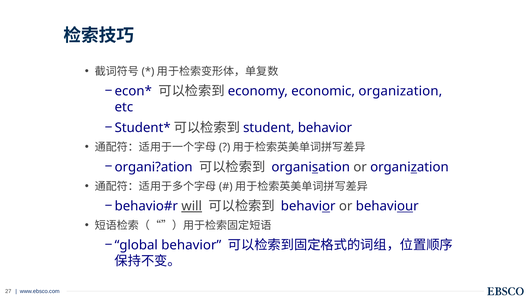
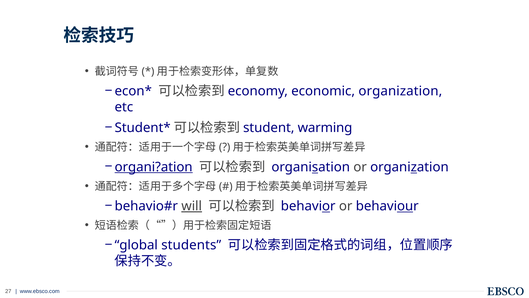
student behavior: behavior -> warming (325, 128)
organi?ation underline: none -> present (154, 167)
global behavior: behavior -> students (191, 245)
